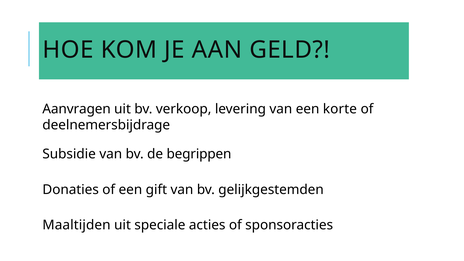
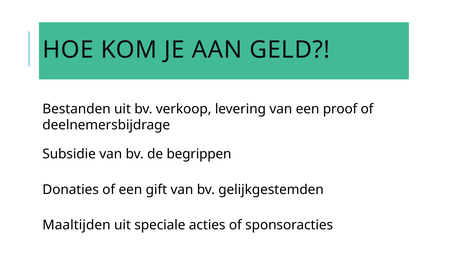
Aanvragen: Aanvragen -> Bestanden (77, 109)
korte: korte -> proof (340, 109)
